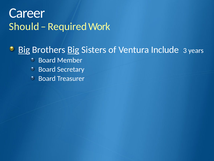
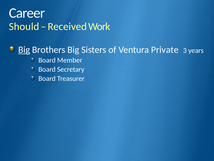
Required: Required -> Received (67, 27)
Big underline: present -> none (73, 50)
Include: Include -> Private (165, 50)
